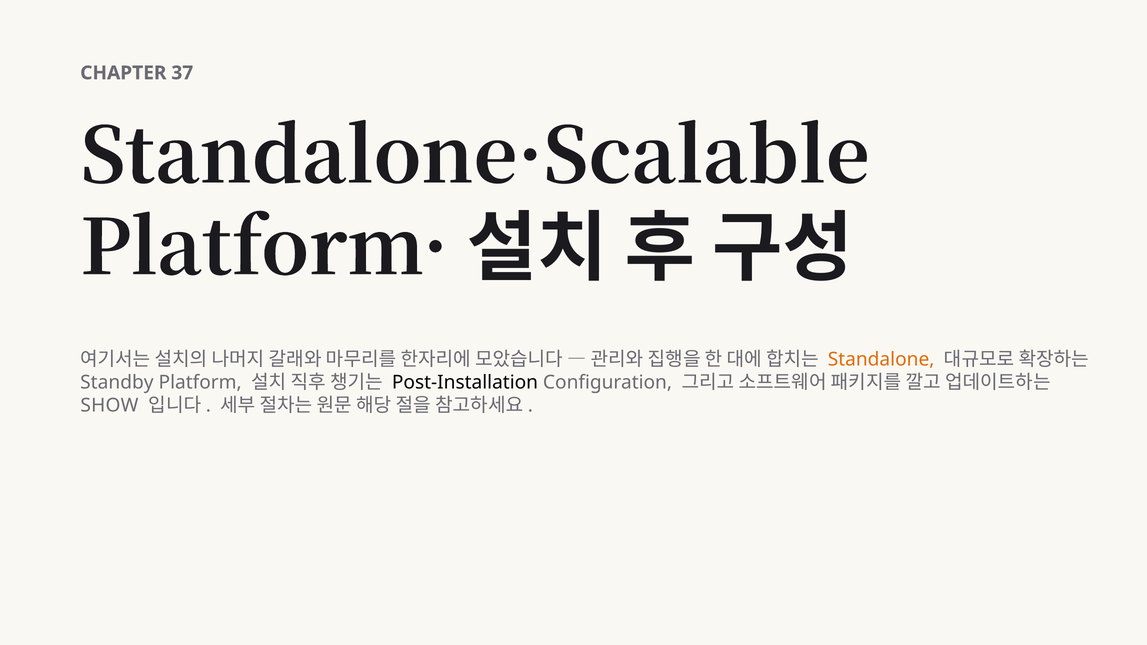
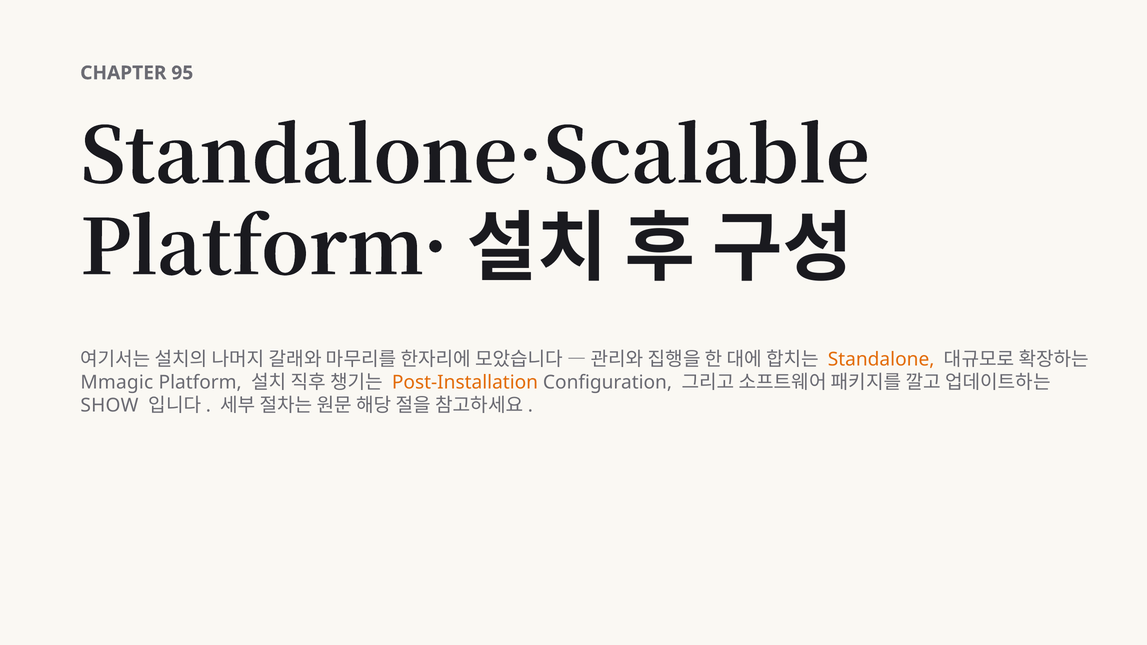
37: 37 -> 95 (182, 73)
Standby: Standby -> Mmagic (117, 383)
Post-Installation colour: black -> orange (465, 383)
